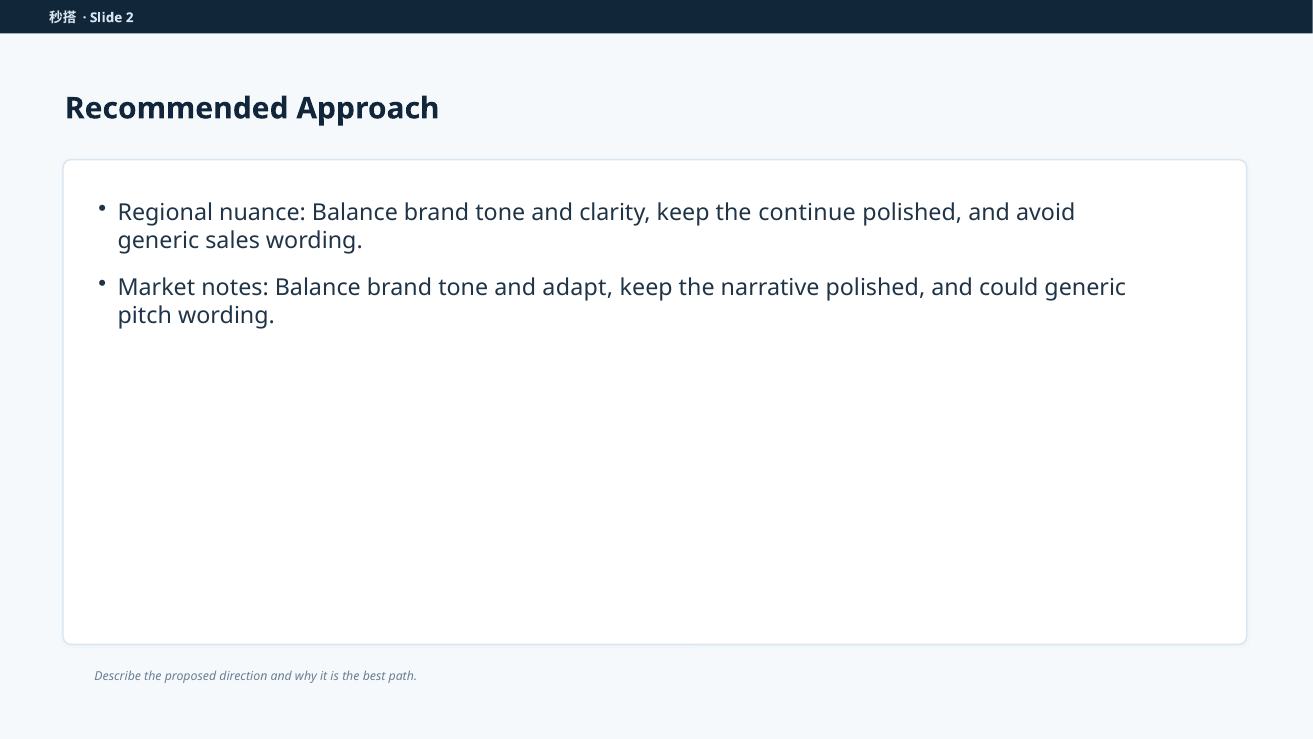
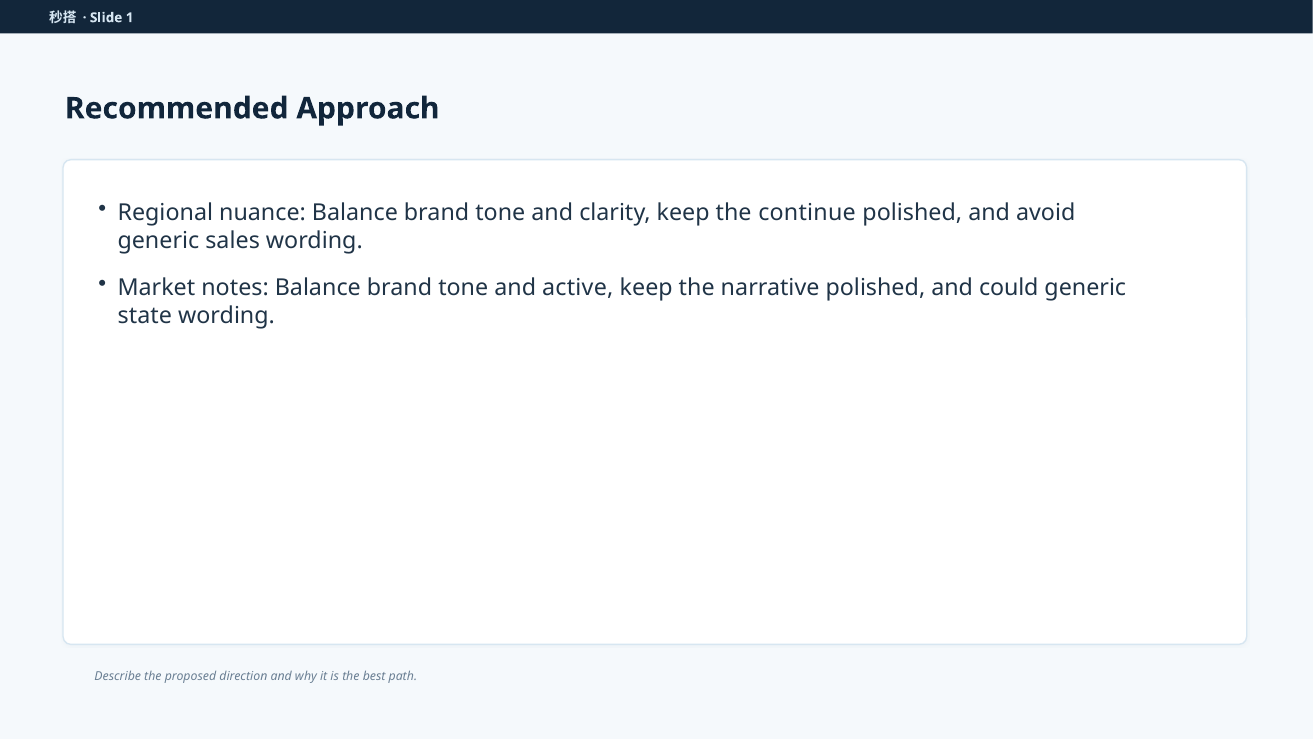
2: 2 -> 1 (130, 18)
adapt: adapt -> active (578, 287)
pitch: pitch -> state (145, 315)
